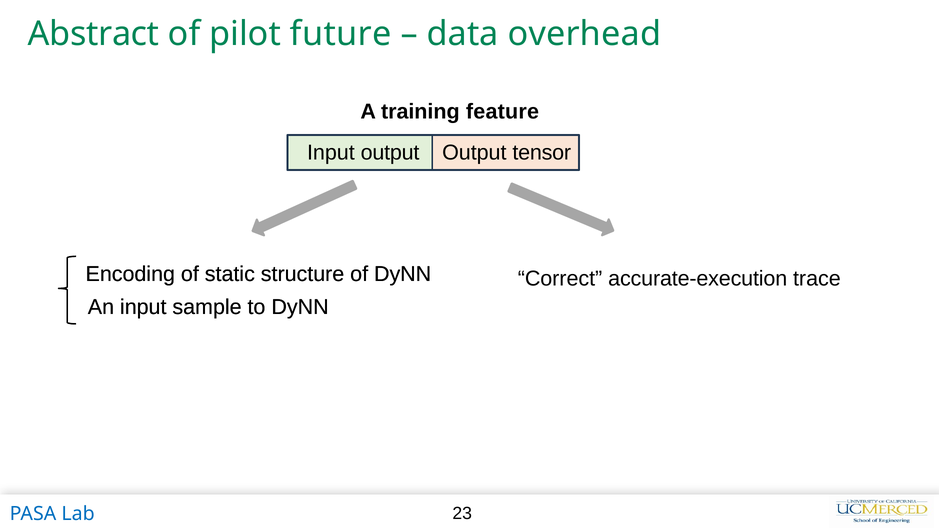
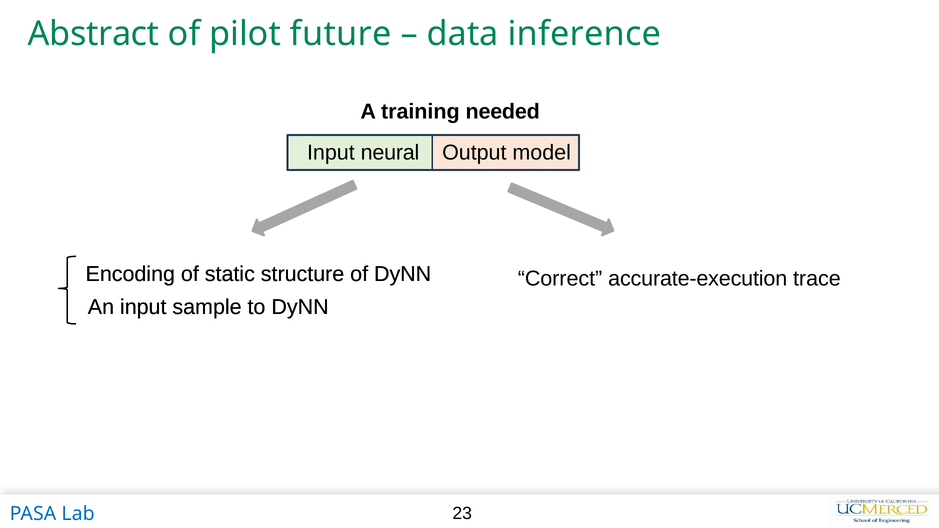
overhead: overhead -> inference (584, 34)
feature: feature -> needed (503, 112)
Input output: output -> neural (390, 153)
tensor: tensor -> model (542, 153)
